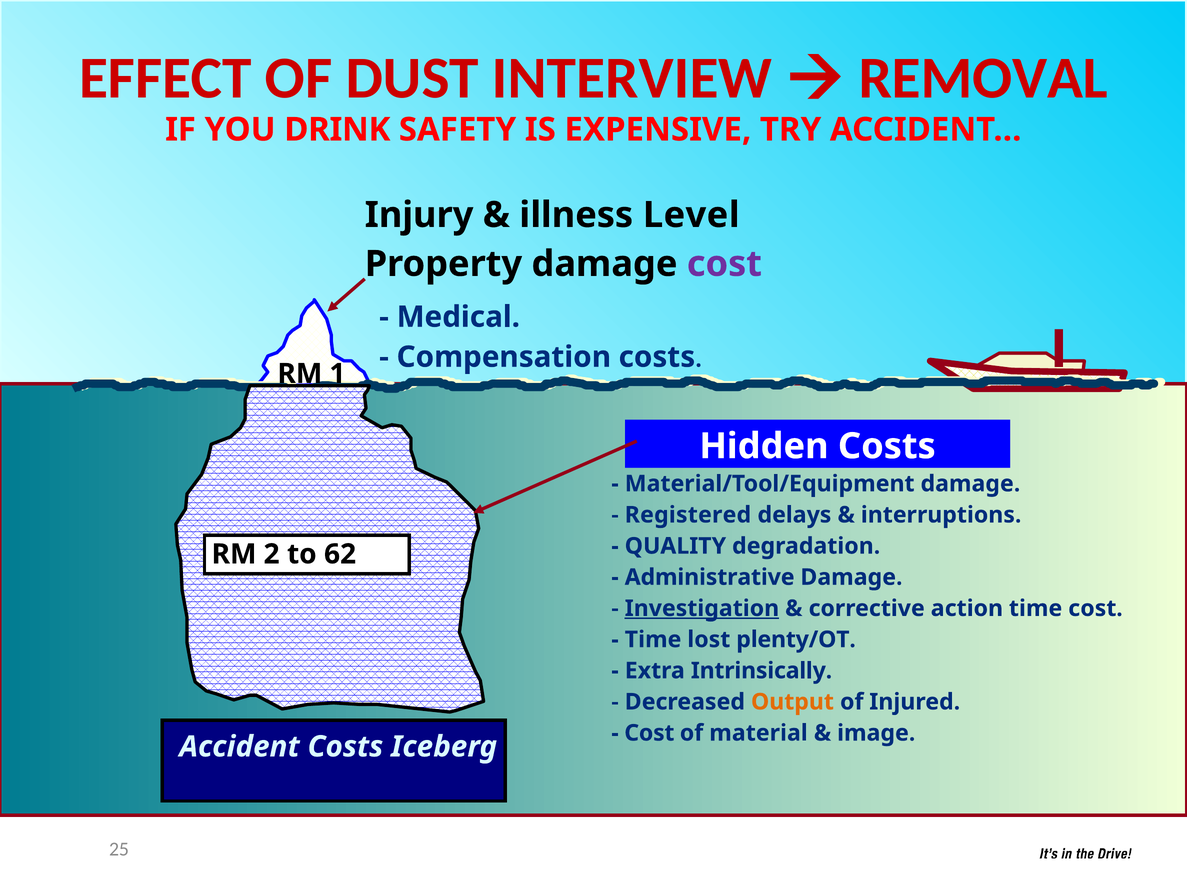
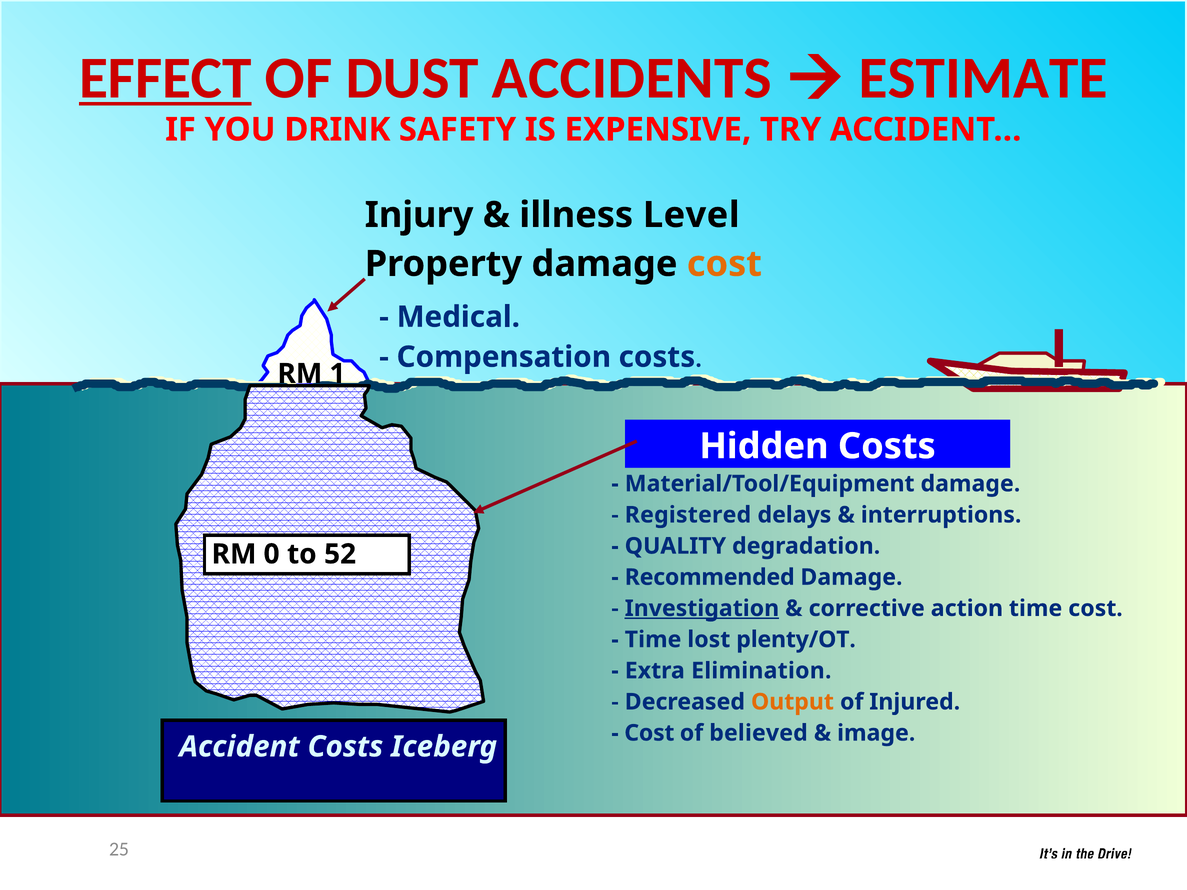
EFFECT underline: none -> present (165, 78)
DUST INTERVIEW: INTERVIEW -> ACCIDENTS (632, 78)
REMOVAL: REMOVAL -> ESTIMATE (983, 78)
cost colour: purple -> orange (724, 264)
2: 2 -> 0 (272, 554)
62: 62 -> 52 (340, 554)
Administrative: Administrative -> Recommended (710, 577)
Intrinsically: Intrinsically -> Elimination (761, 671)
material: material -> believed (759, 733)
